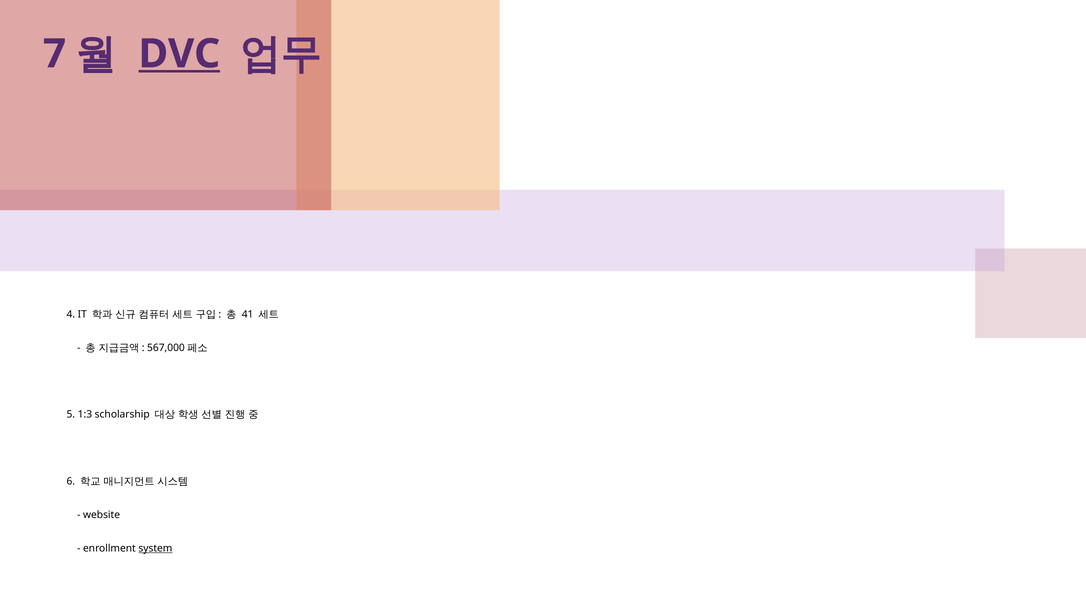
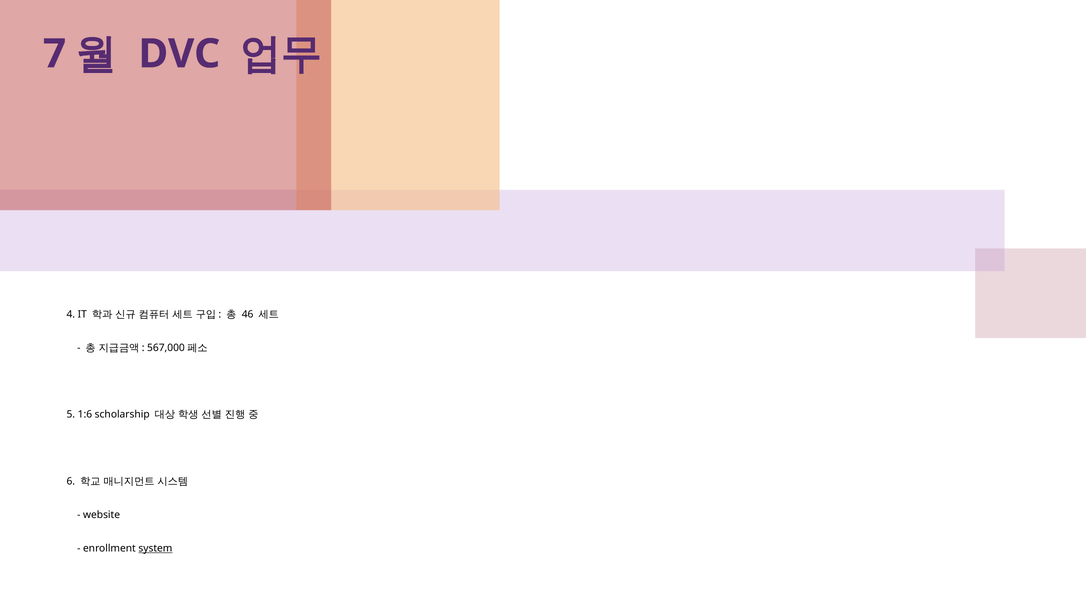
DVC underline: present -> none (179, 54)
41: 41 -> 46 (248, 314)
1:3: 1:3 -> 1:6 (85, 415)
